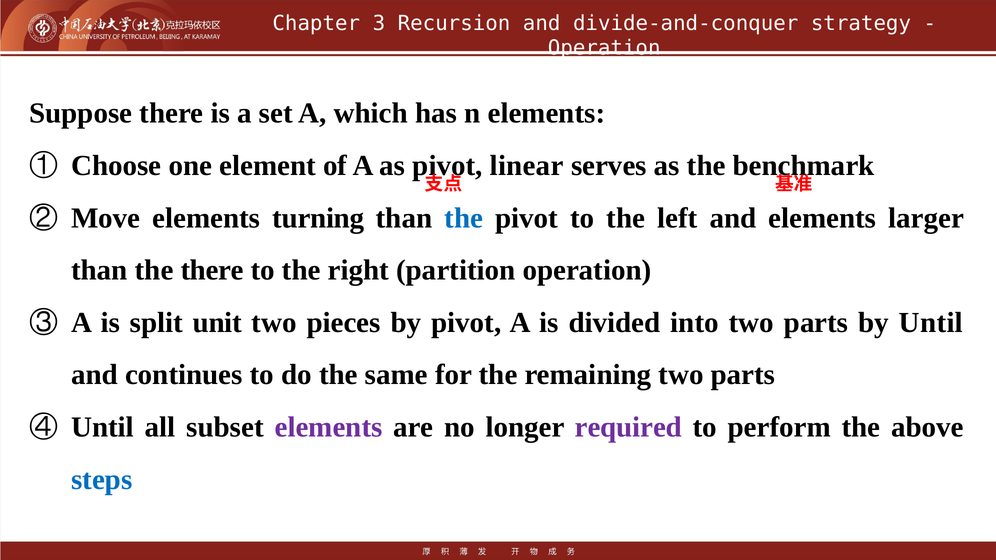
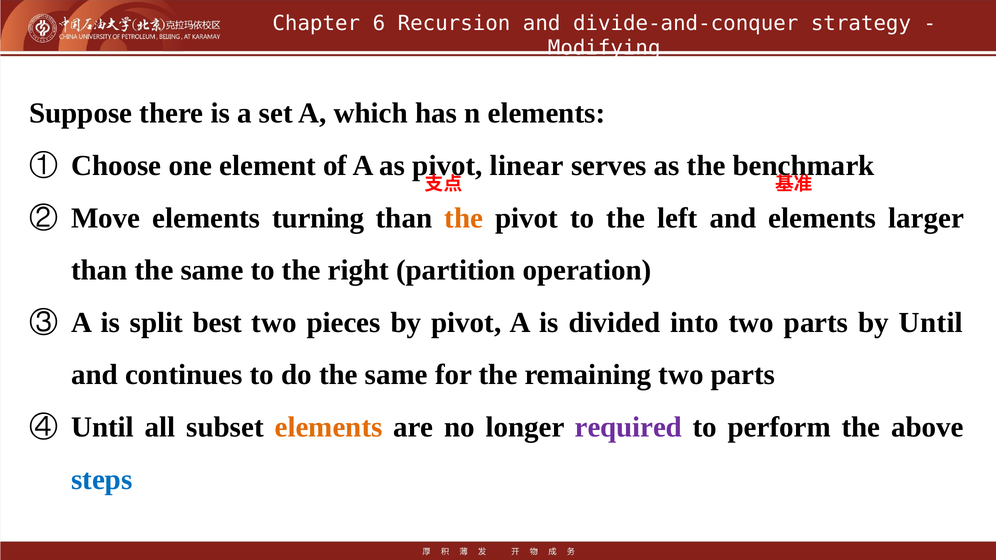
3: 3 -> 6 (379, 23)
Operation: Operation -> Modifying (604, 48)
the colour: blue -> orange (464, 218)
than the there: there -> same (212, 270)
unit: unit -> best (217, 323)
elements colour: purple -> orange (329, 427)
